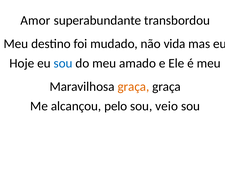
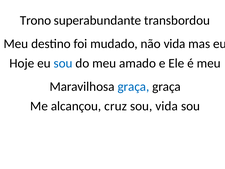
Amor: Amor -> Trono (36, 20)
graça colour: orange -> blue (133, 86)
pelo: pelo -> cruz (116, 106)
sou veio: veio -> vida (167, 106)
